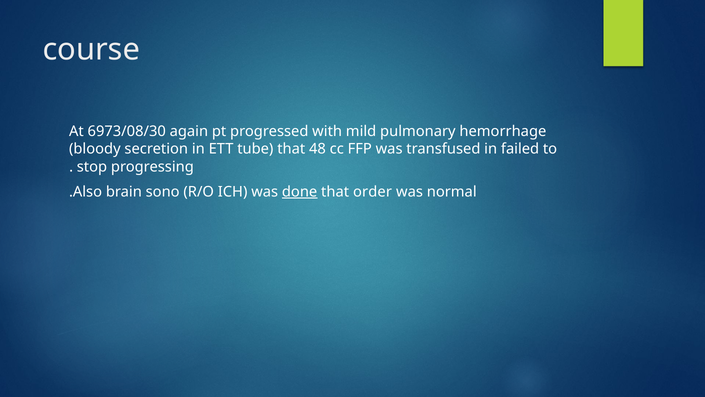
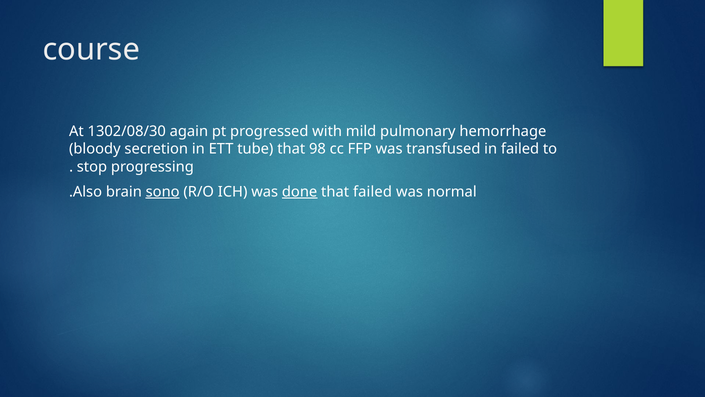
6973/08/30: 6973/08/30 -> 1302/08/30 (127, 131)
48: 48 -> 98 (317, 149)
sono underline: none -> present (163, 191)
that order: order -> failed (372, 191)
